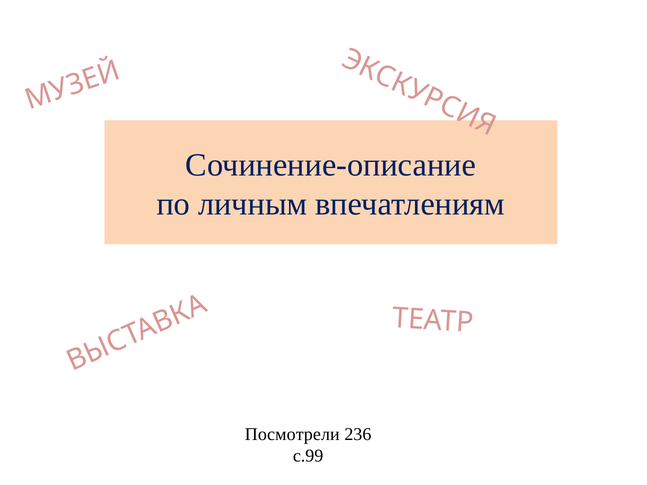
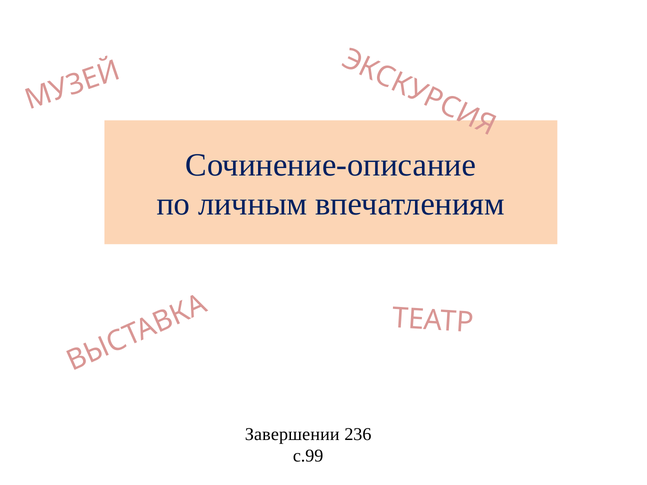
Посмотрели: Посмотрели -> Завершении (292, 434)
